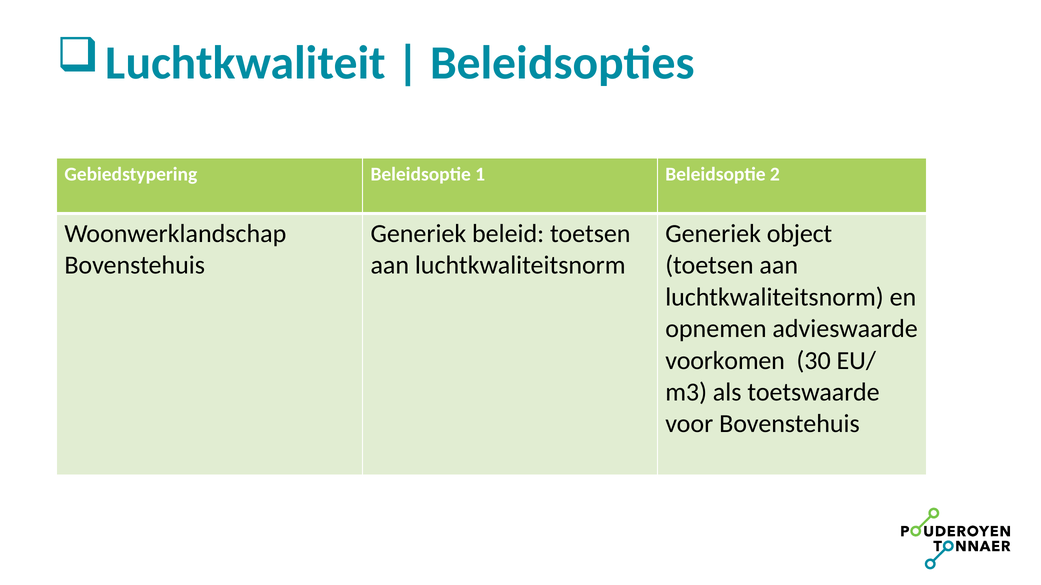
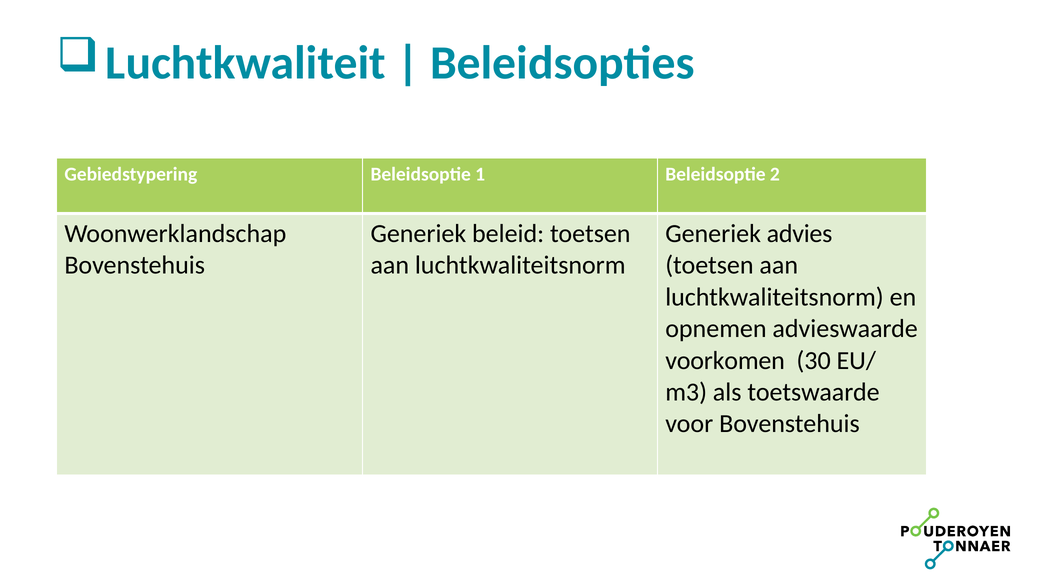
object: object -> advies (800, 234)
